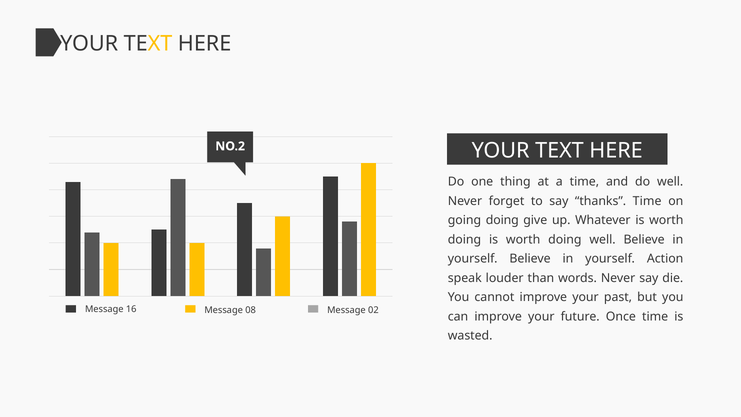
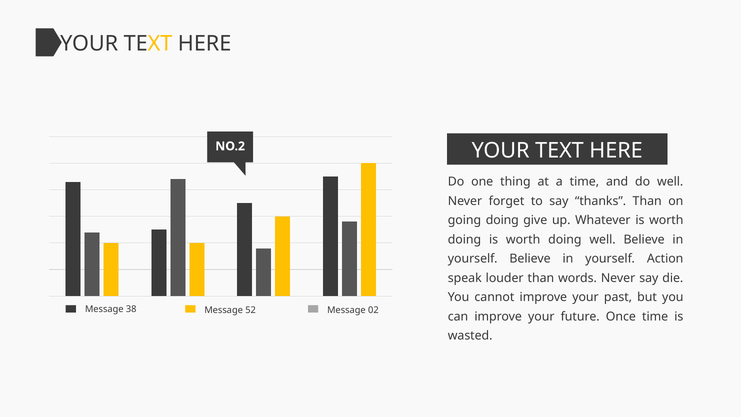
thanks Time: Time -> Than (647, 201)
16: 16 -> 38 (131, 309)
08: 08 -> 52 (251, 310)
